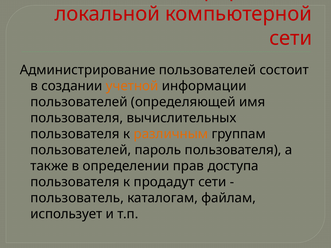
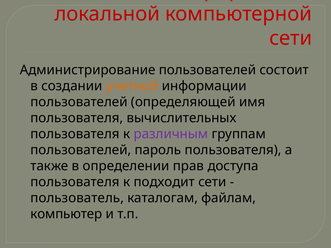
различным colour: orange -> purple (171, 134)
продадут: продадут -> подходит (164, 182)
использует: использует -> компьютер (66, 214)
